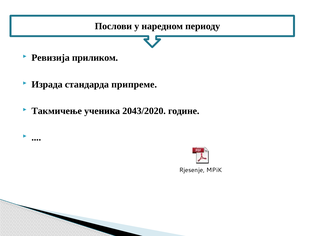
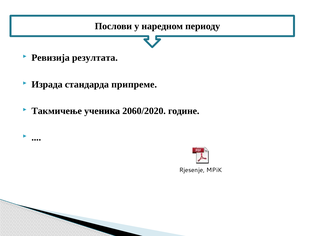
приликом: приликом -> резултата (95, 58)
2043/2020: 2043/2020 -> 2060/2020 (144, 111)
